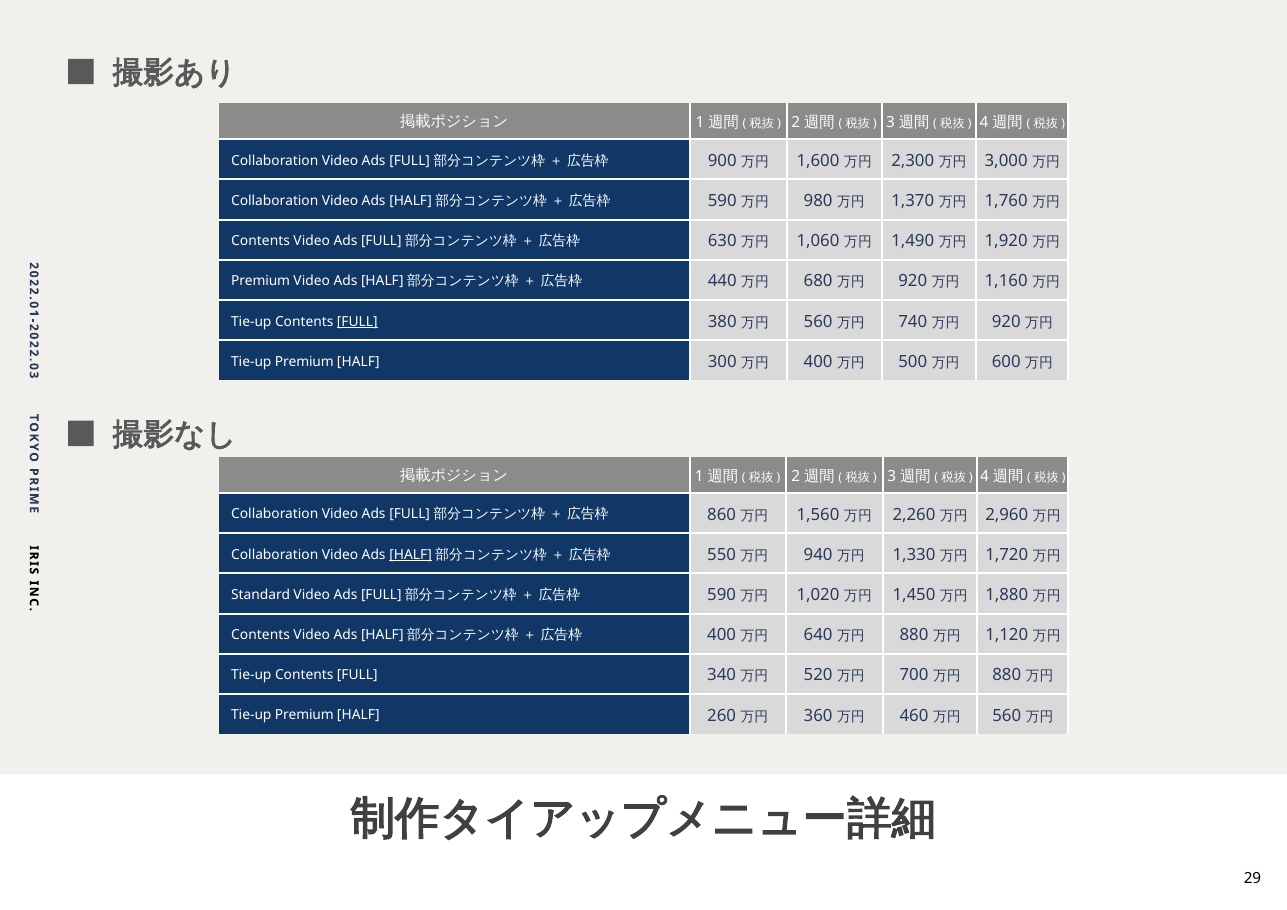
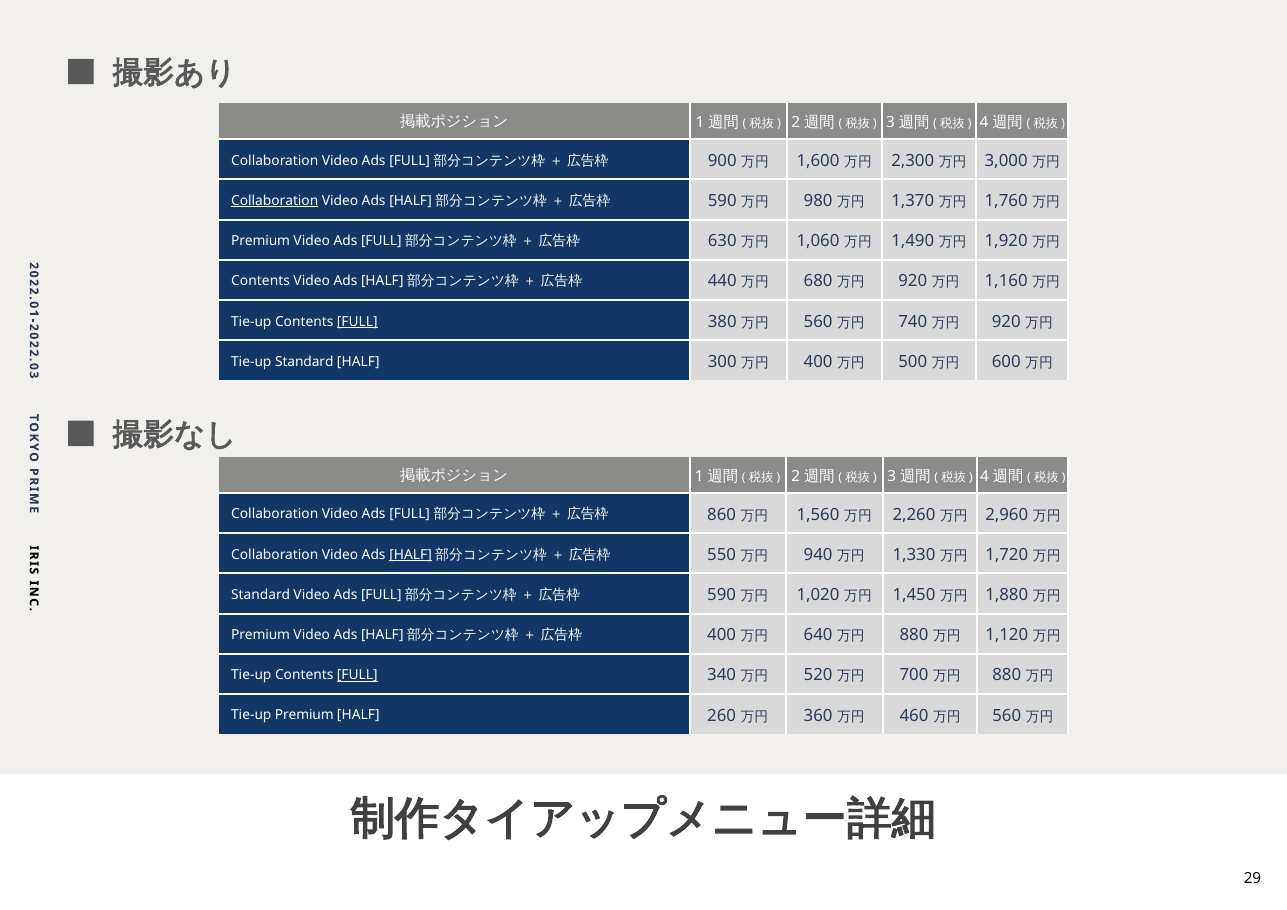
Collaboration underline: none -> present (275, 201)
Contents: Contents -> Premium (261, 241)
Premium: Premium -> Contents (261, 281)
Premium: Premium -> Standard (304, 362)
Contents: Contents -> Premium (261, 635)
FULL underline: none -> present (357, 675)
